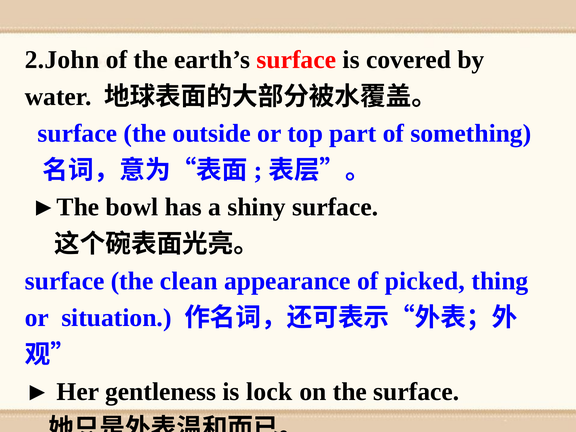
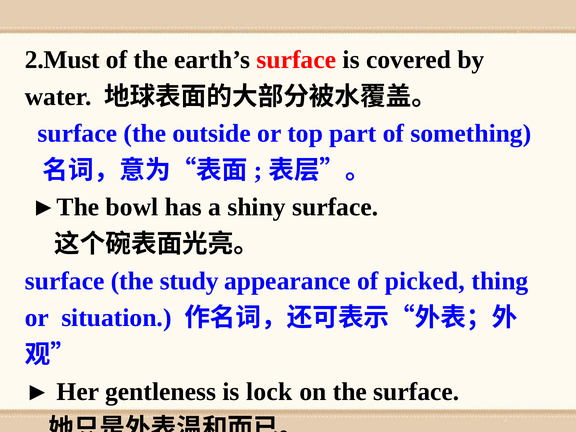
2.John: 2.John -> 2.Must (62, 60)
clean: clean -> study (189, 281)
